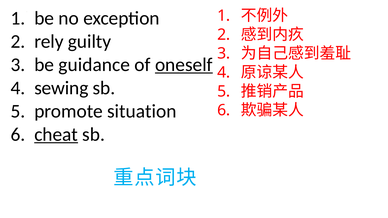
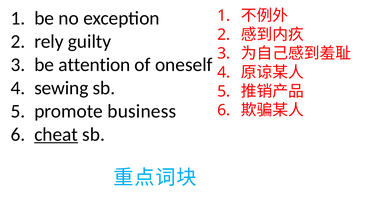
guidance: guidance -> attention (94, 65)
oneself underline: present -> none (184, 65)
situation: situation -> business (142, 111)
